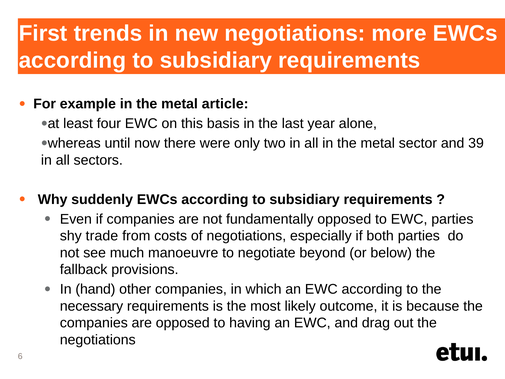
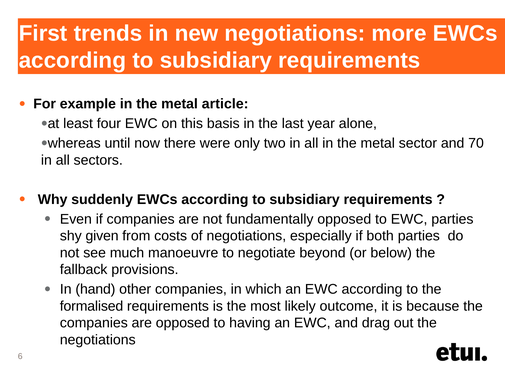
39: 39 -> 70 (476, 143)
trade: trade -> given (102, 236)
necessary: necessary -> formalised (92, 306)
